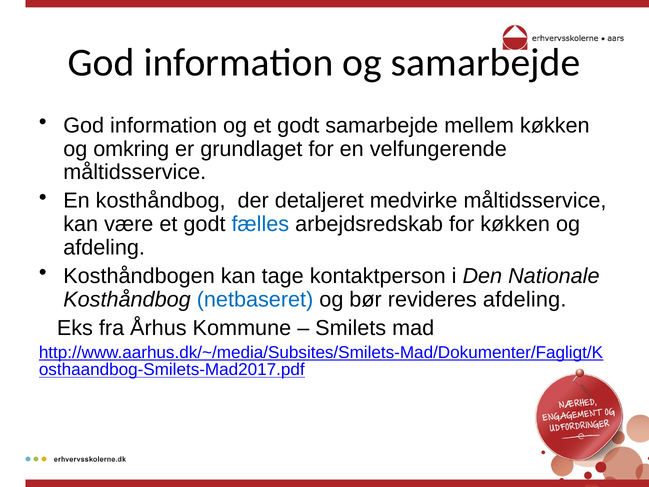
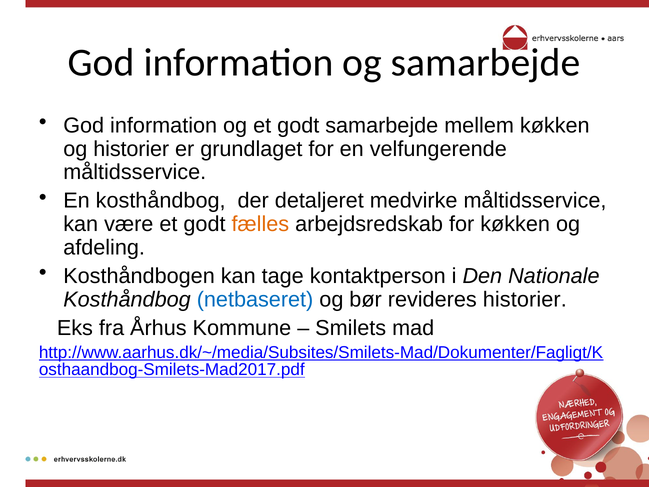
og omkring: omkring -> historier (131, 149)
fælles colour: blue -> orange (260, 224)
revideres afdeling: afdeling -> historier (525, 299)
